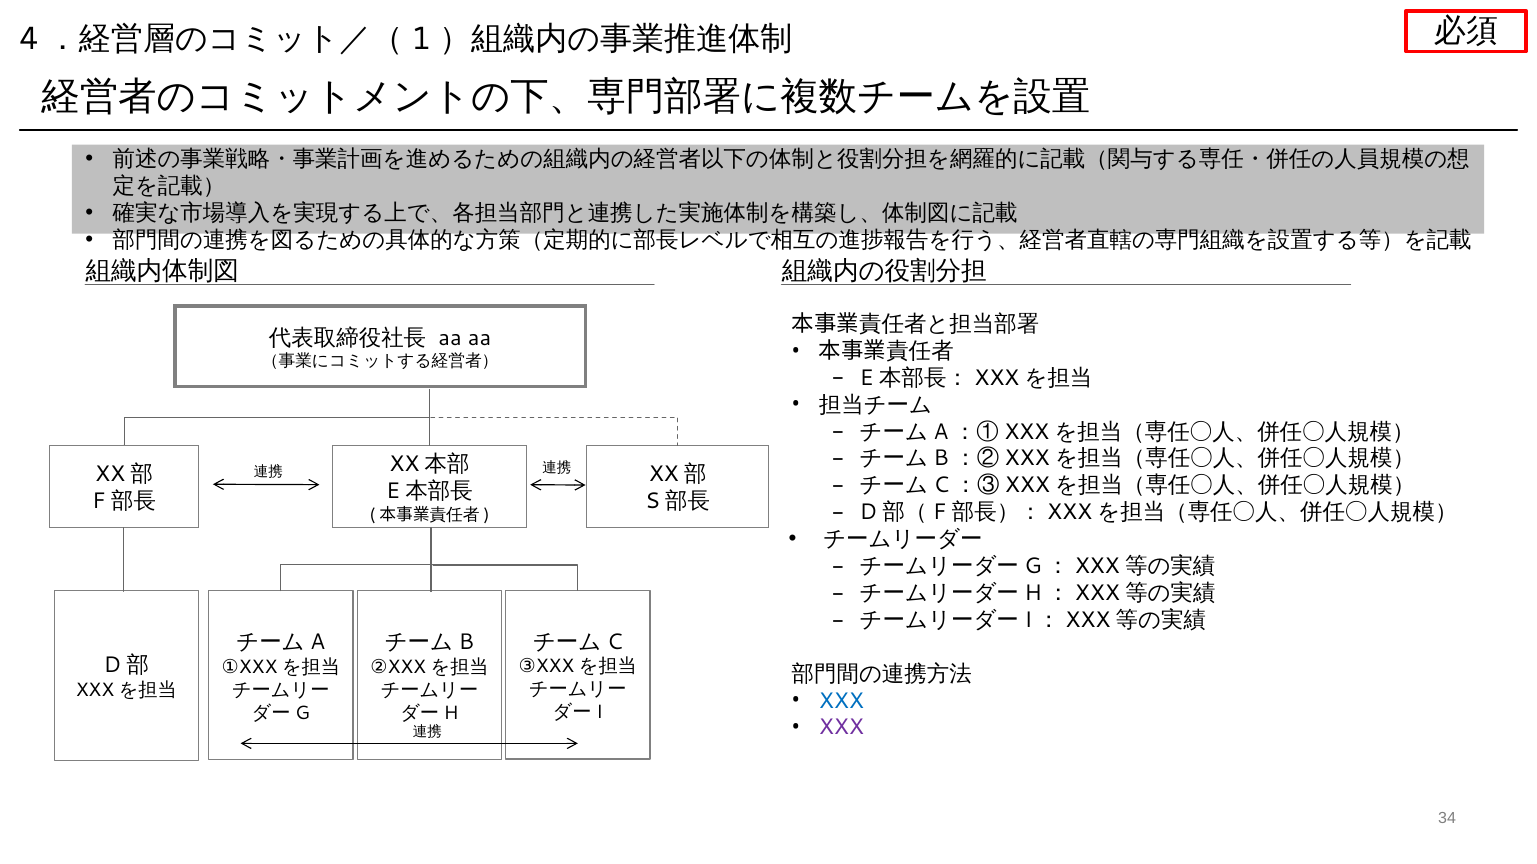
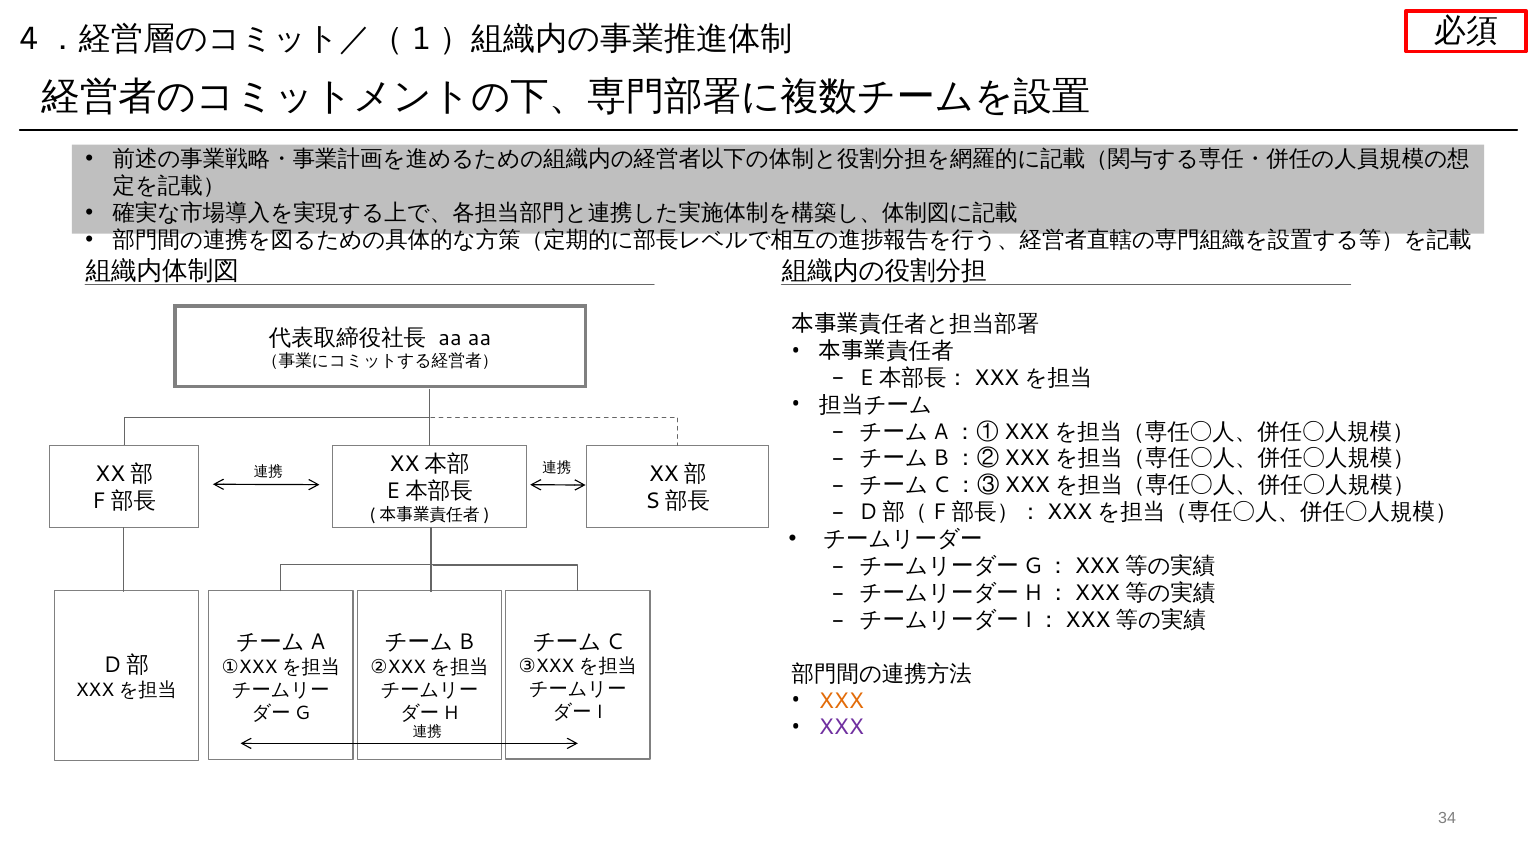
XXX colour: blue -> orange (841, 701)
